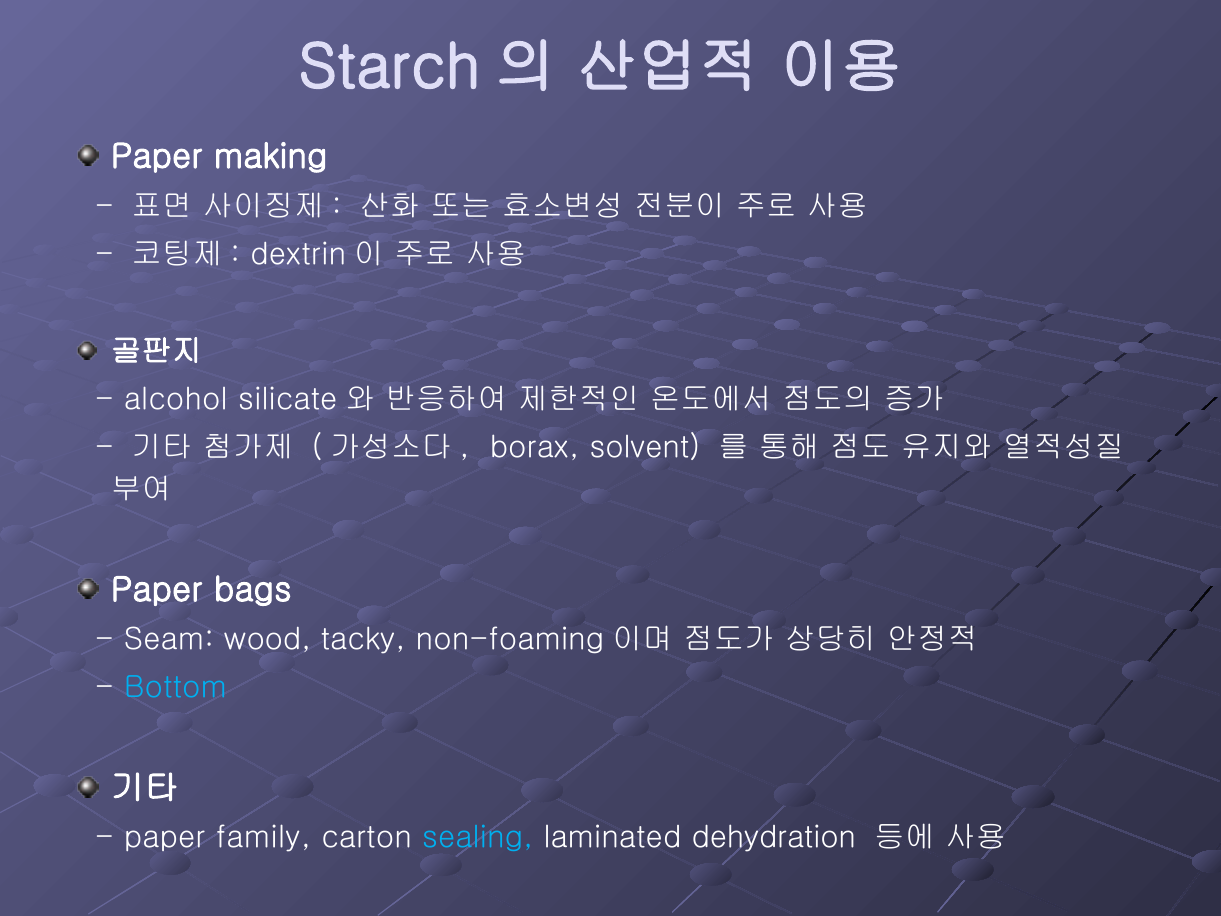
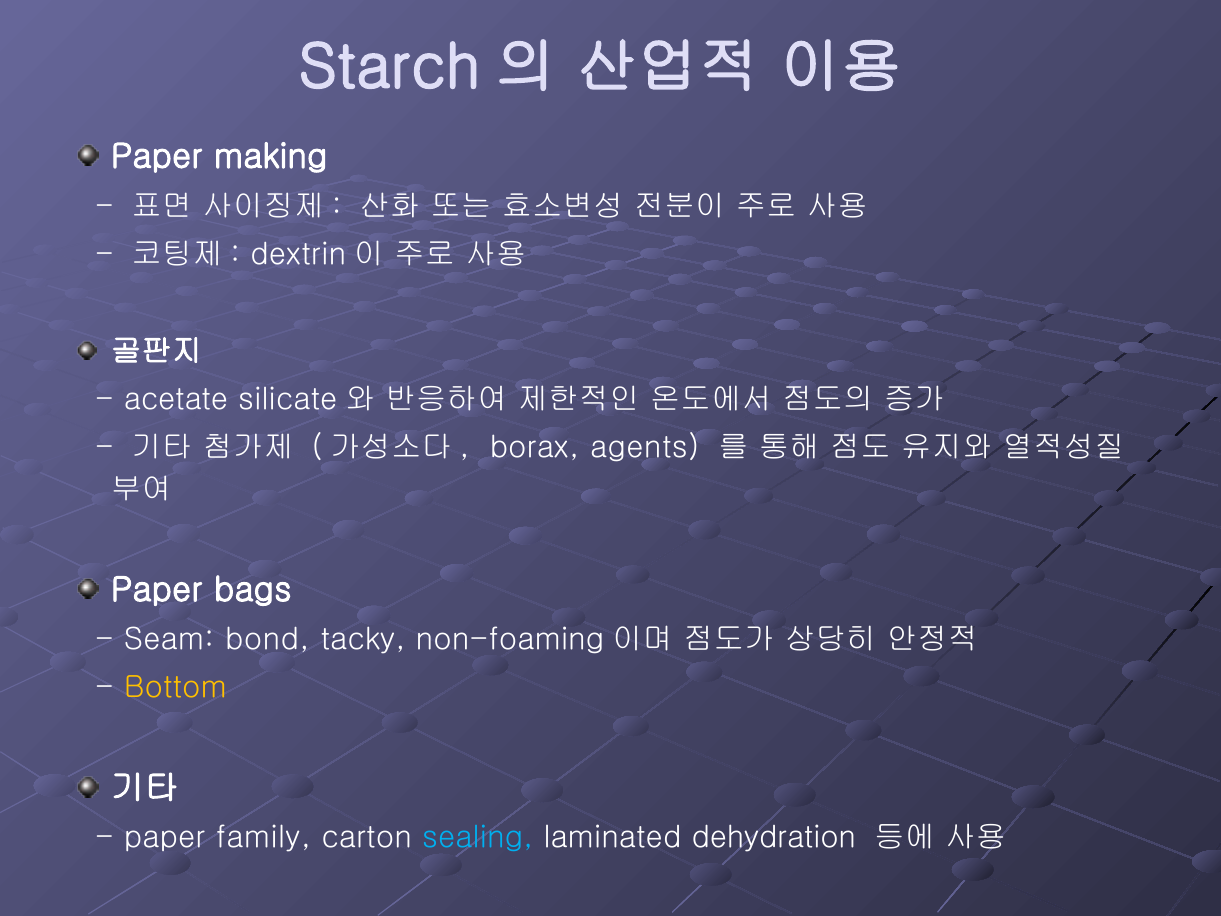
alcohol: alcohol -> acetate (176, 399)
solvent: solvent -> agents (645, 447)
wood: wood -> bond (267, 639)
Bottom colour: light blue -> yellow (175, 688)
